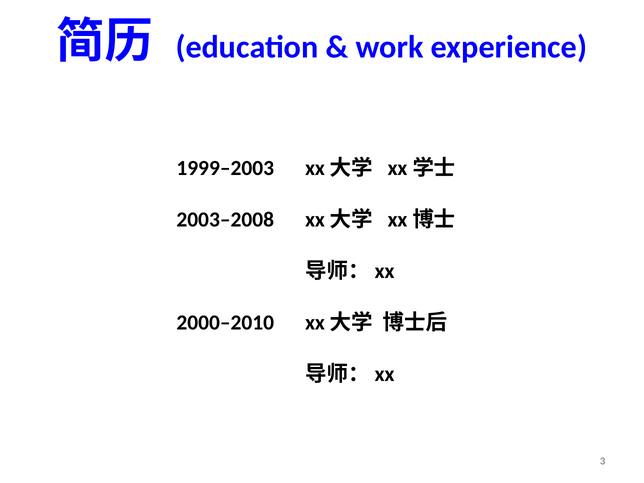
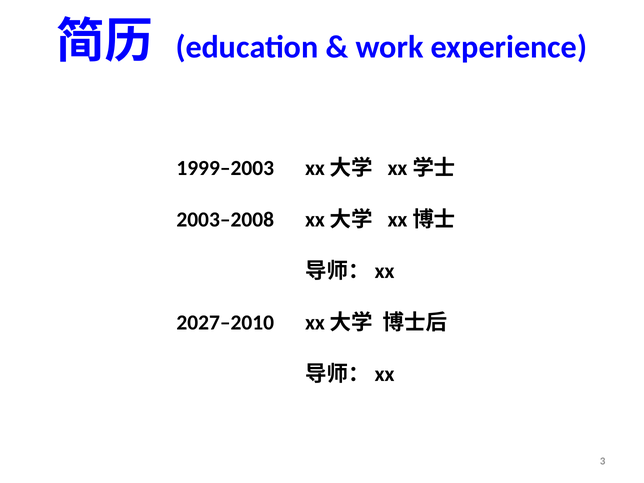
2000–2010: 2000–2010 -> 2027–2010 (225, 323)
